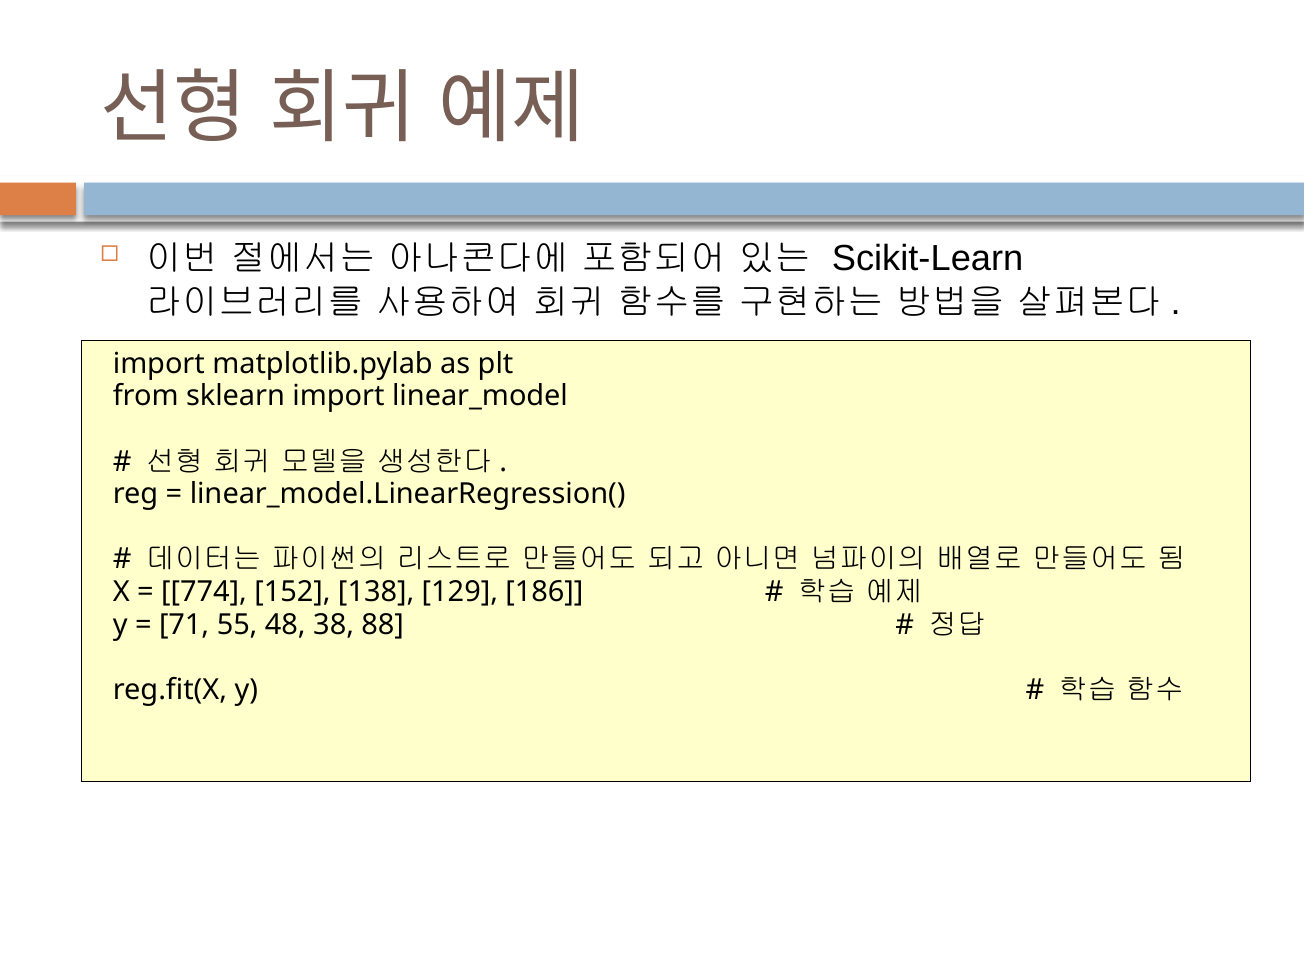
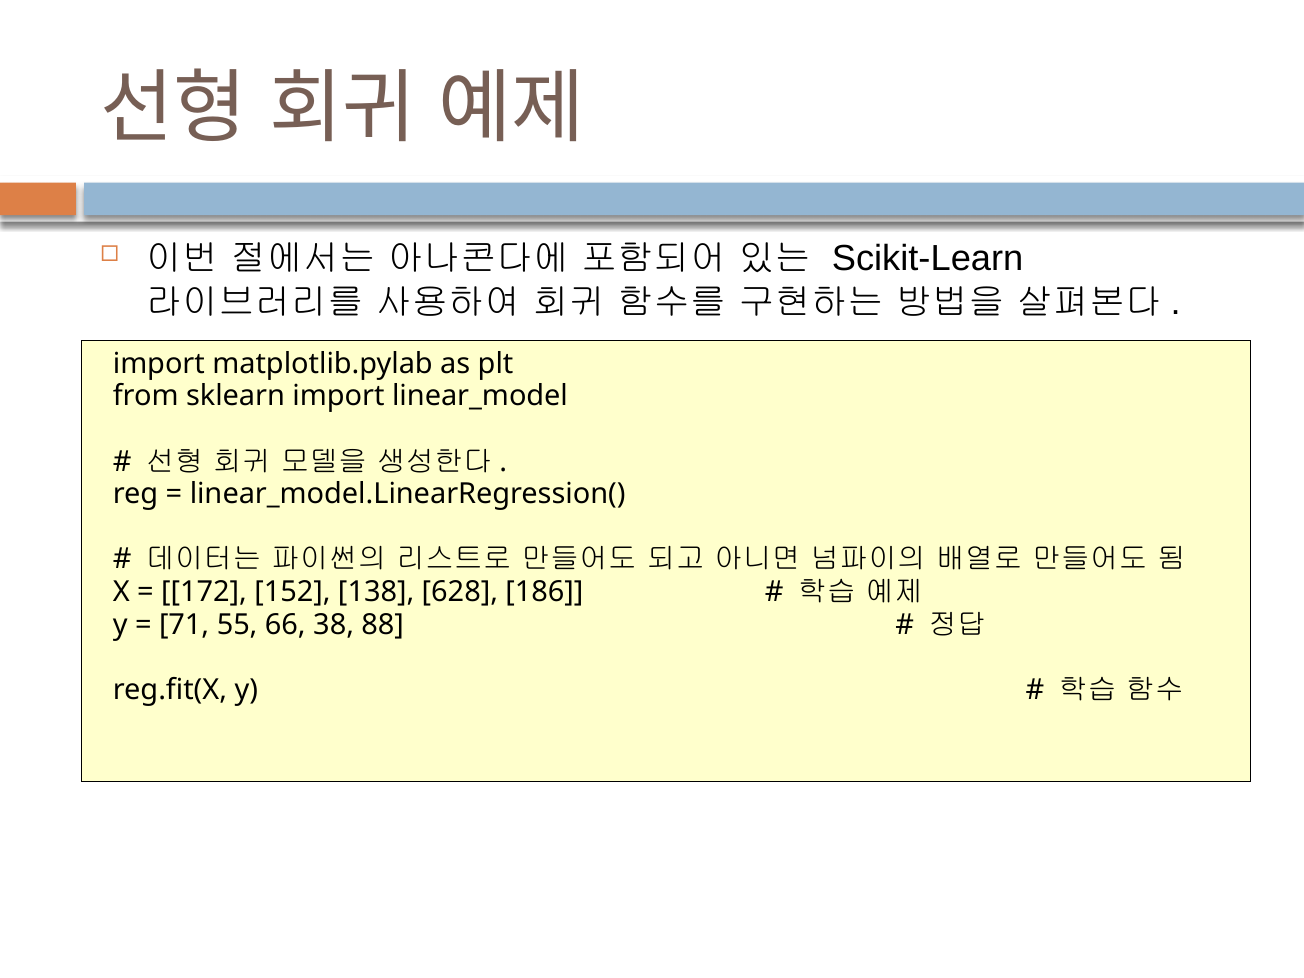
774: 774 -> 172 (204, 592)
129: 129 -> 628 (460, 592)
48: 48 -> 66 (285, 625)
